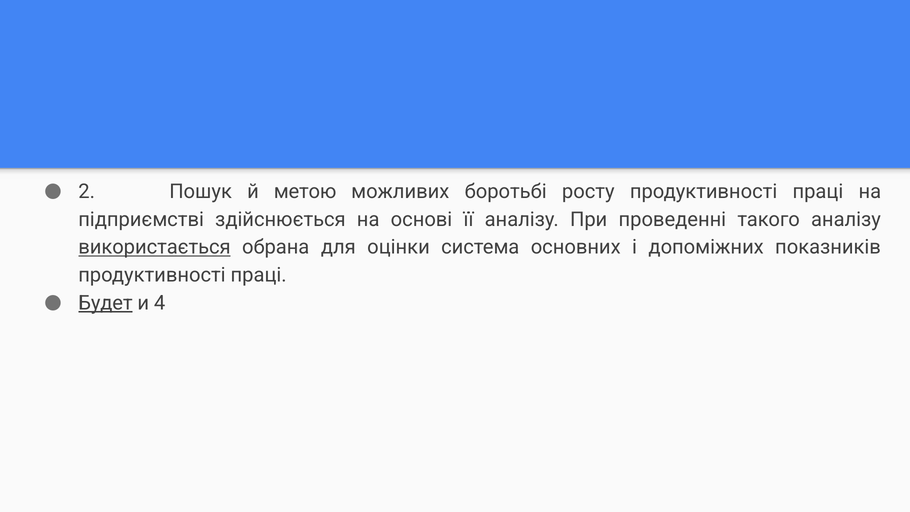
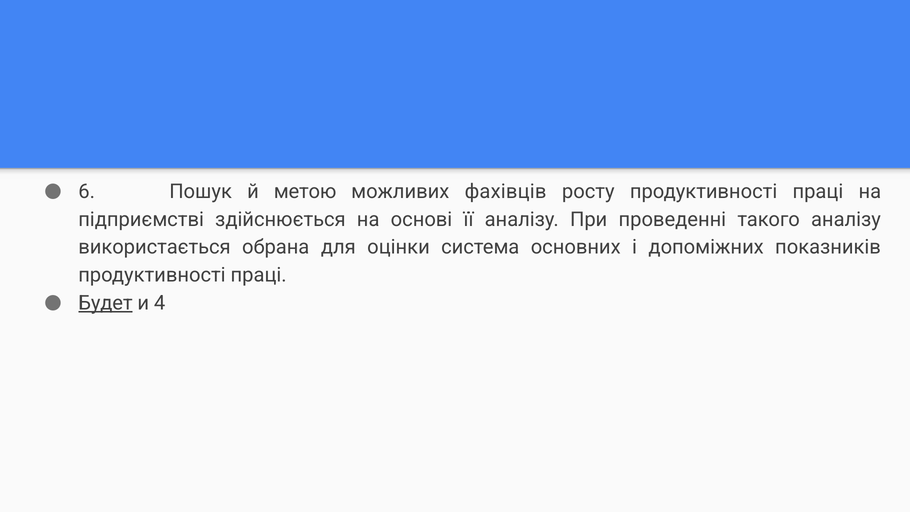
2: 2 -> 6 (87, 192)
боротьбі: боротьбі -> фахівців (506, 192)
використається underline: present -> none (154, 247)
